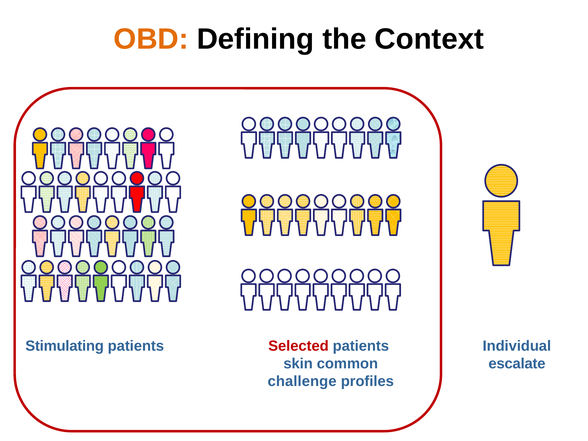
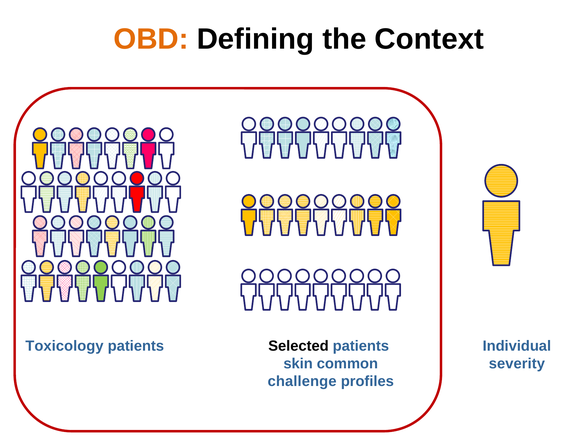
Stimulating: Stimulating -> Toxicology (64, 346)
Selected colour: red -> black (298, 346)
escalate: escalate -> severity (517, 364)
